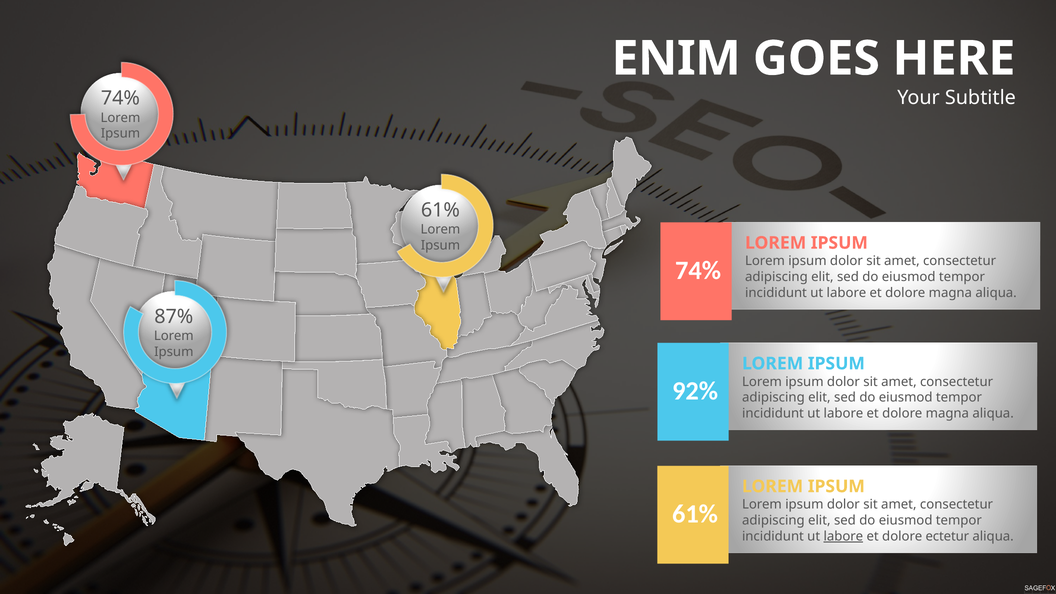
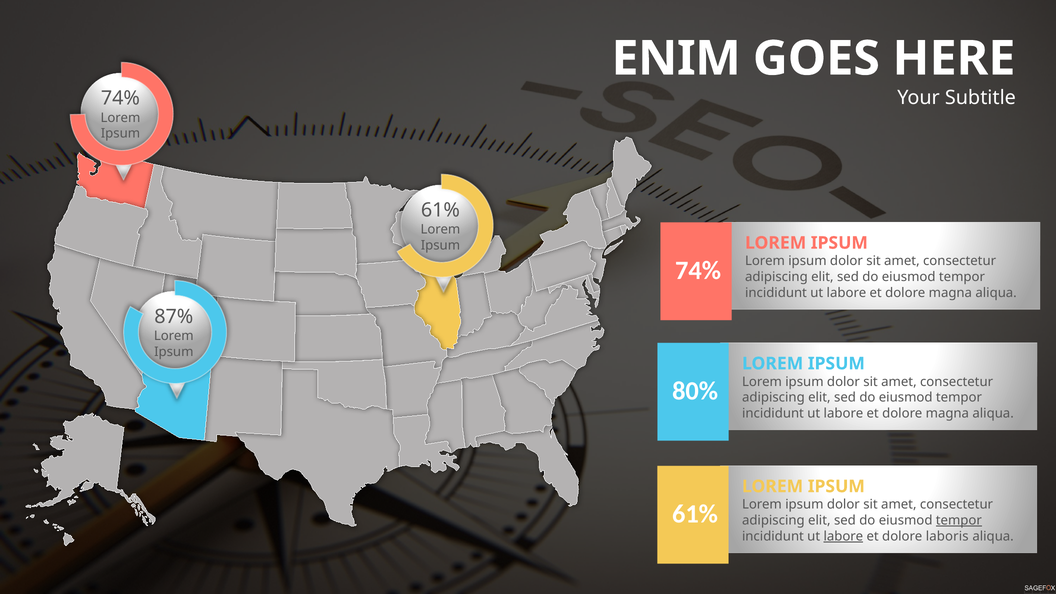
92%: 92% -> 80% (695, 391)
tempor underline: none -> present (959, 520)
ectetur: ectetur -> laboris (947, 536)
